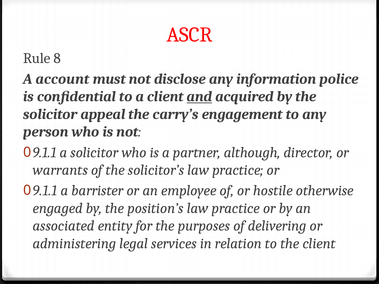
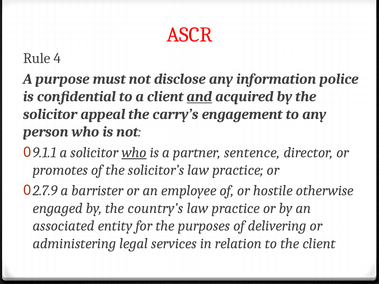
8: 8 -> 4 (57, 58)
account: account -> purpose (62, 79)
who underline: none -> present (134, 153)
although: although -> sentence (252, 153)
warrants: warrants -> promotes (60, 170)
9.1.1: 9.1.1 -> 2.7.9 (45, 191)
position’s: position’s -> country’s (155, 208)
